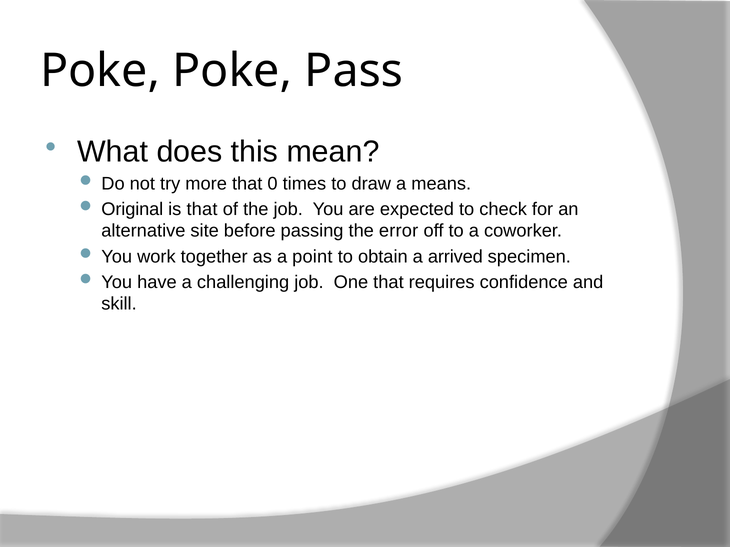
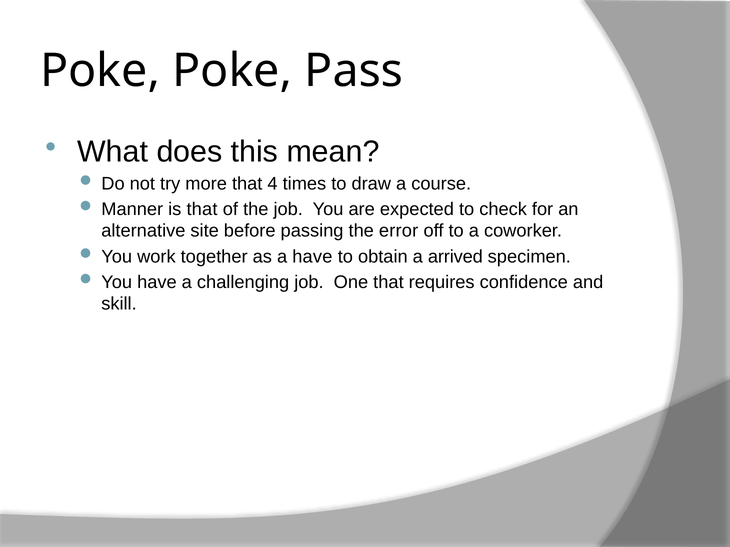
0: 0 -> 4 (273, 184)
means: means -> course (441, 184)
Original: Original -> Manner (132, 209)
a point: point -> have (312, 257)
